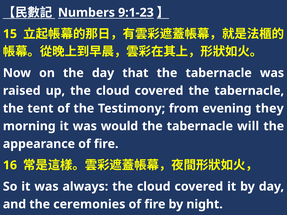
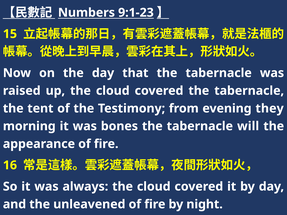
would: would -> bones (119, 126)
ceremonies: ceremonies -> unleavened (89, 204)
